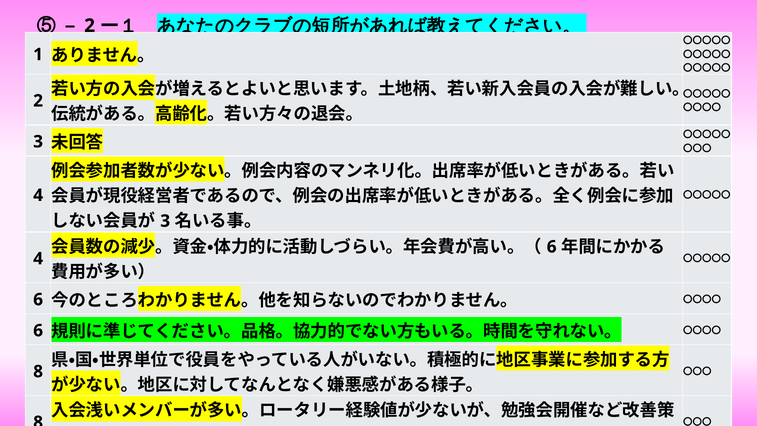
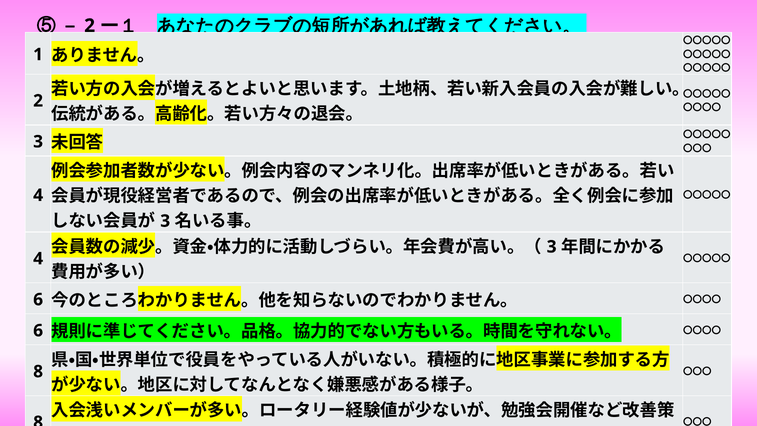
6: 6 -> 3 (552, 247)
